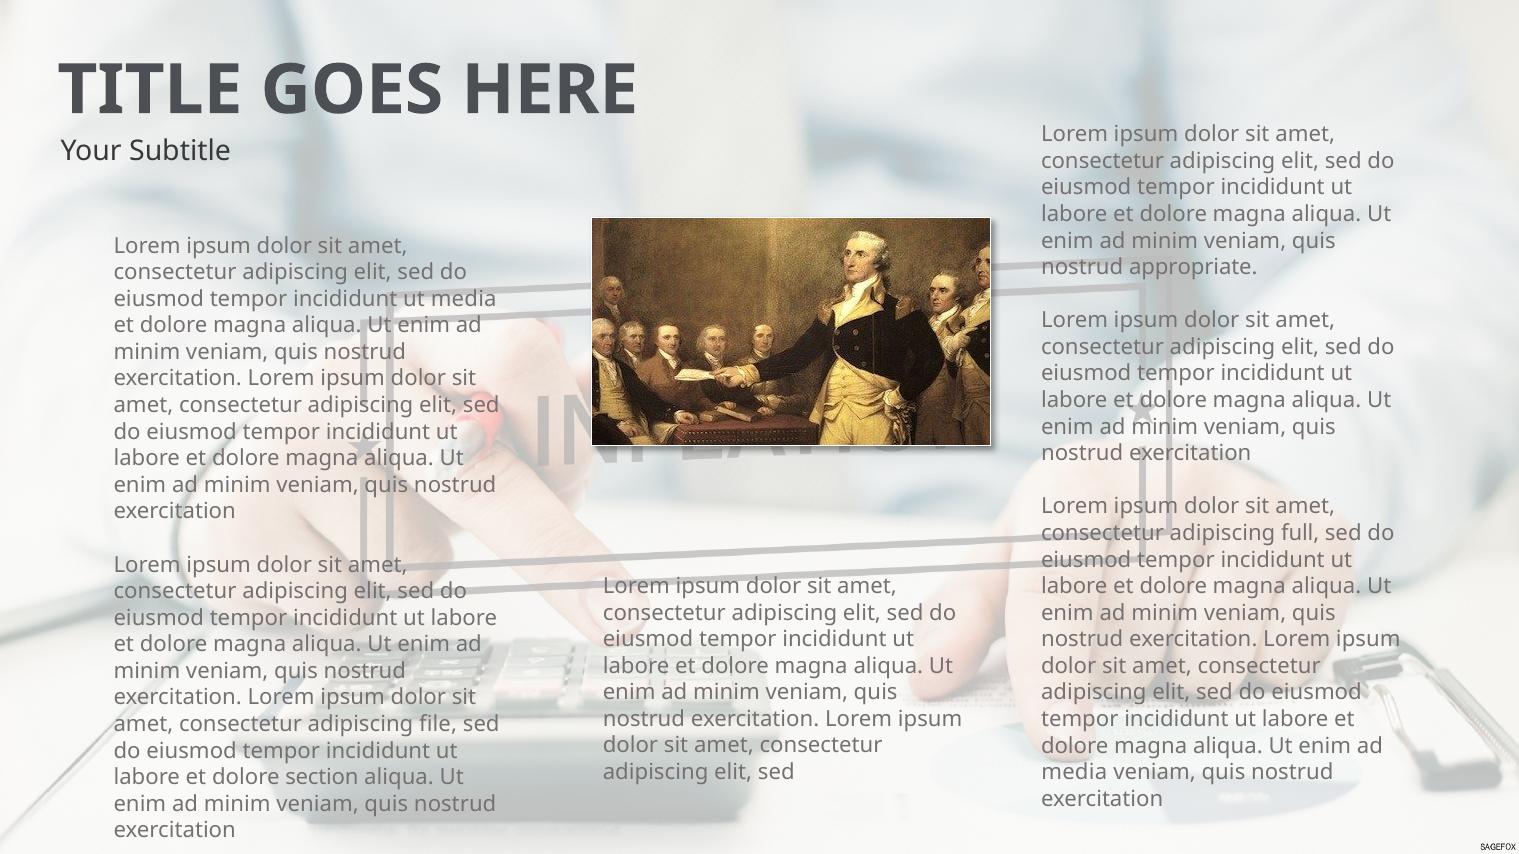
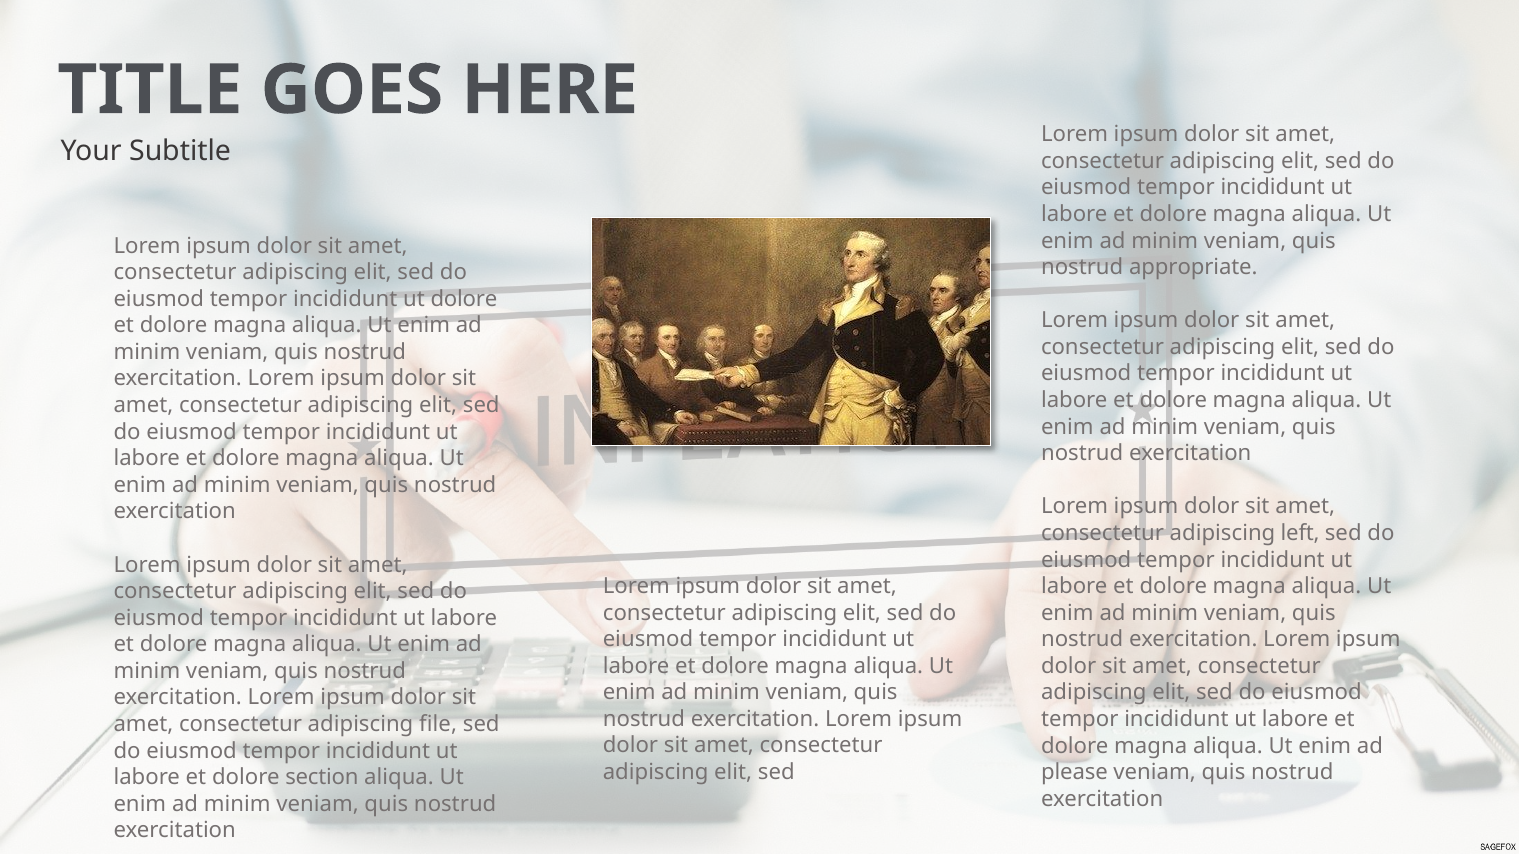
ut media: media -> dolore (464, 299)
full: full -> left (1300, 533)
media: media -> please (1074, 773)
